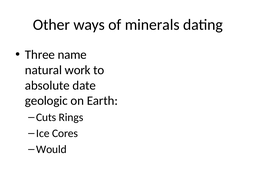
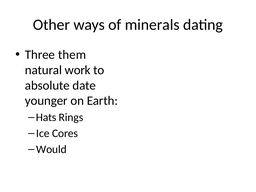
name: name -> them (72, 55)
geologic: geologic -> younger (46, 101)
Cuts: Cuts -> Hats (46, 117)
